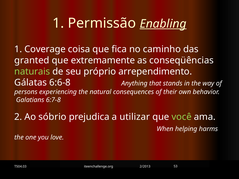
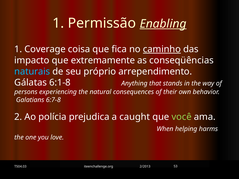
caminho underline: none -> present (162, 49)
granted: granted -> impacto (32, 60)
naturais colour: light green -> light blue (32, 72)
6:6-8: 6:6-8 -> 6:1-8 (60, 83)
sóbrio: sóbrio -> polícia (52, 117)
utilizar: utilizar -> caught (135, 117)
